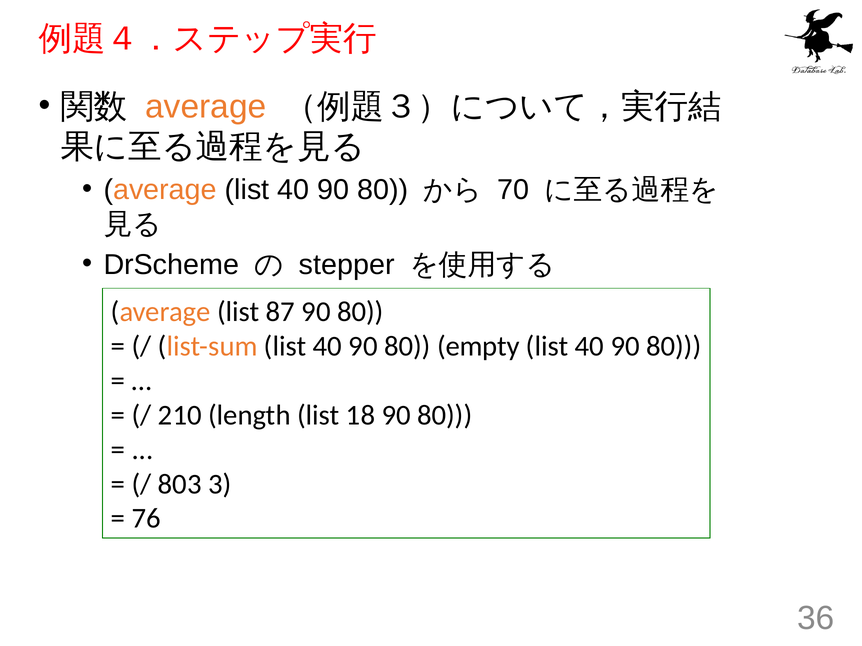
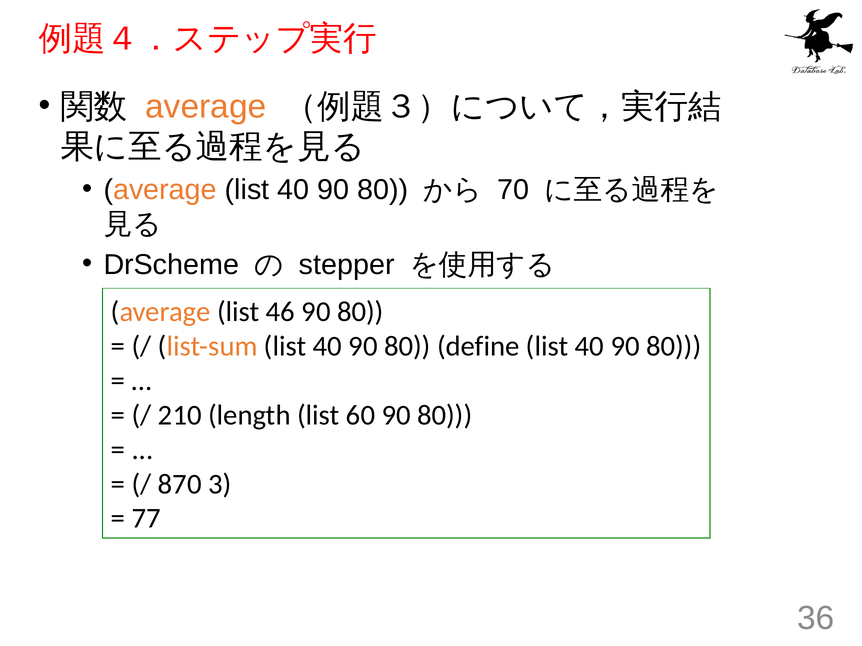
87: 87 -> 46 (280, 312)
empty: empty -> define (478, 346)
18: 18 -> 60 (361, 415)
803: 803 -> 870 (180, 484)
76: 76 -> 77 (146, 519)
